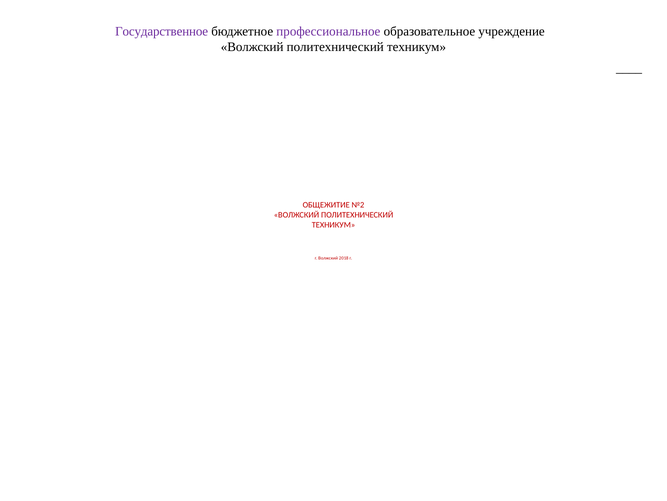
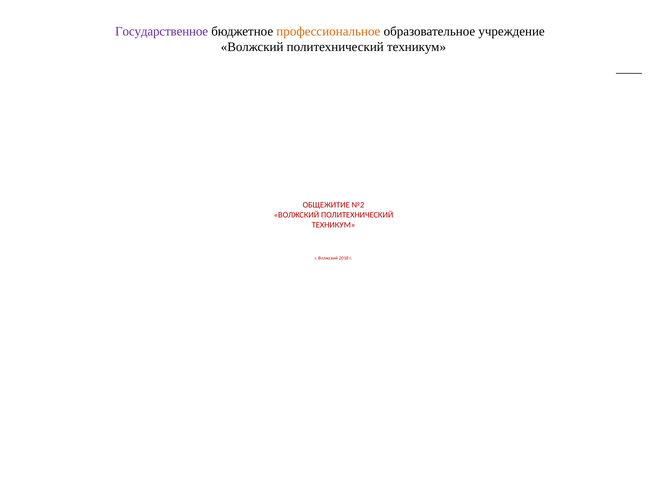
профессиональное colour: purple -> orange (328, 31)
